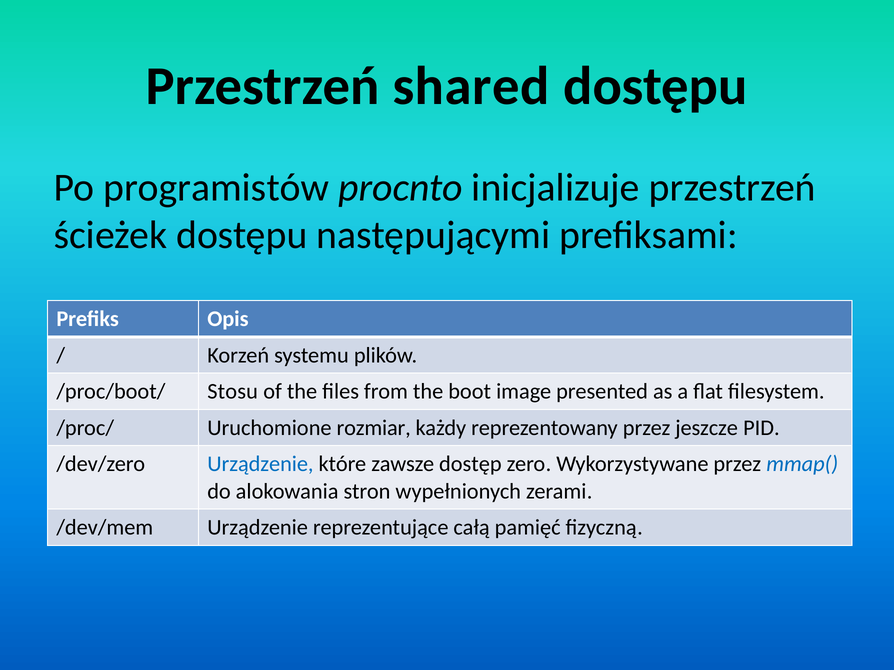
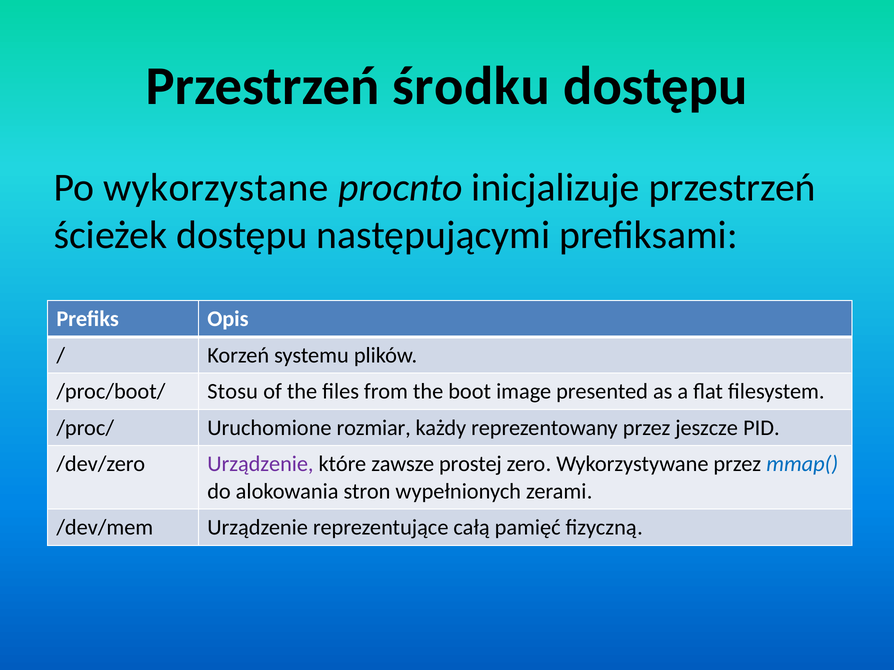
shared: shared -> środku (471, 87)
programistów: programistów -> wykorzystane (216, 188)
Urządzenie colour: blue -> purple (260, 464)
dostęp: dostęp -> prostej (470, 464)
